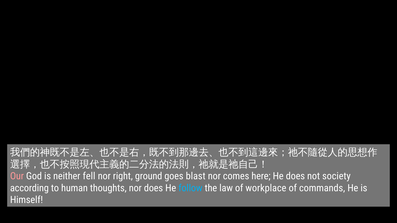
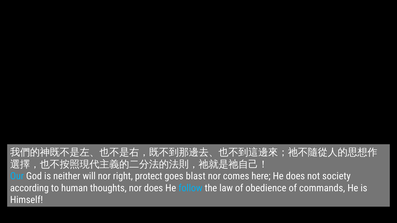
Our colour: pink -> light blue (17, 176)
fell: fell -> will (89, 176)
ground: ground -> protect (149, 176)
workplace: workplace -> obedience (266, 188)
